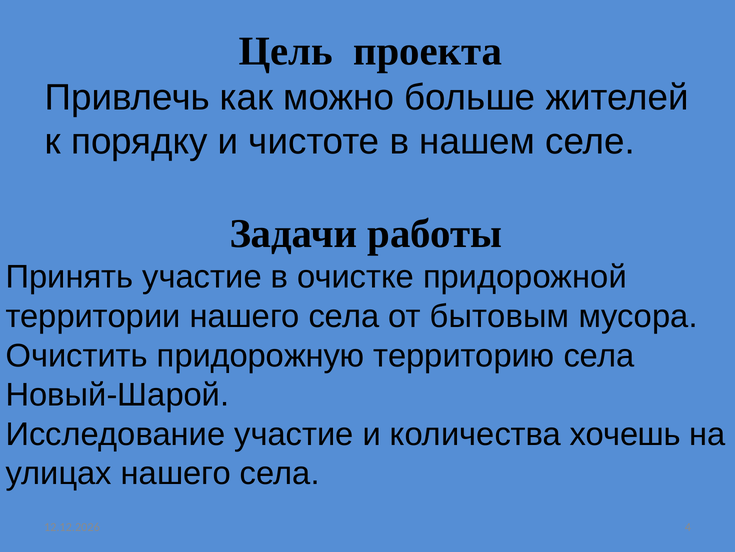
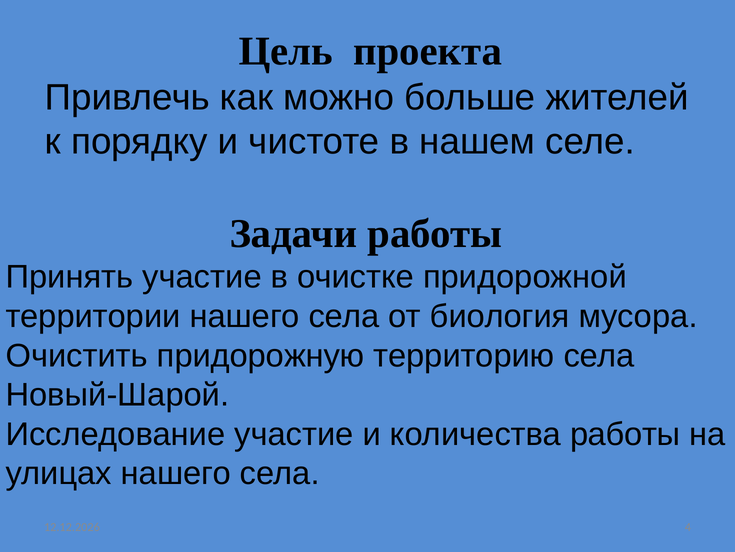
бытовым: бытовым -> биология (500, 316)
количества хочешь: хочешь -> работы (625, 434)
